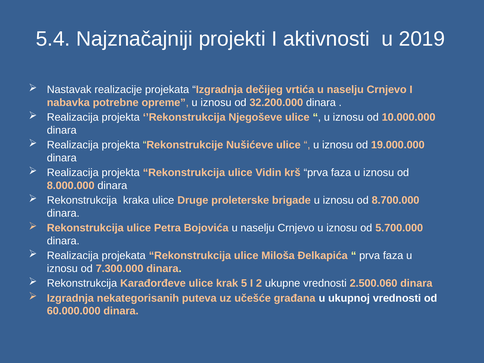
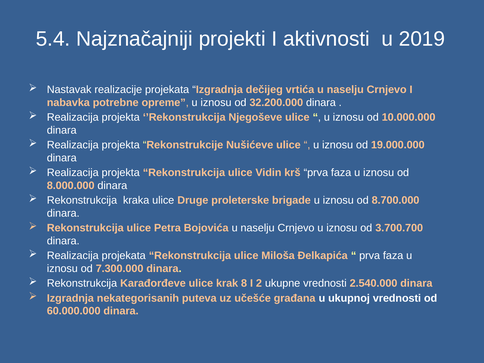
5.700.000: 5.700.000 -> 3.700.700 (399, 228)
5: 5 -> 8 (244, 283)
2.500.060: 2.500.060 -> 2.540.000 (374, 283)
